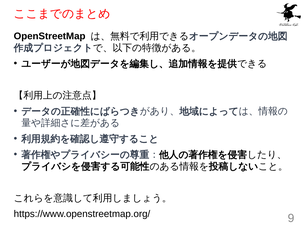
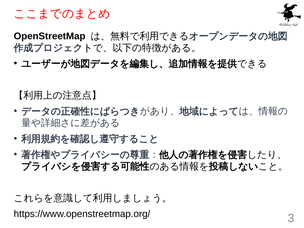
9: 9 -> 3 (291, 218)
